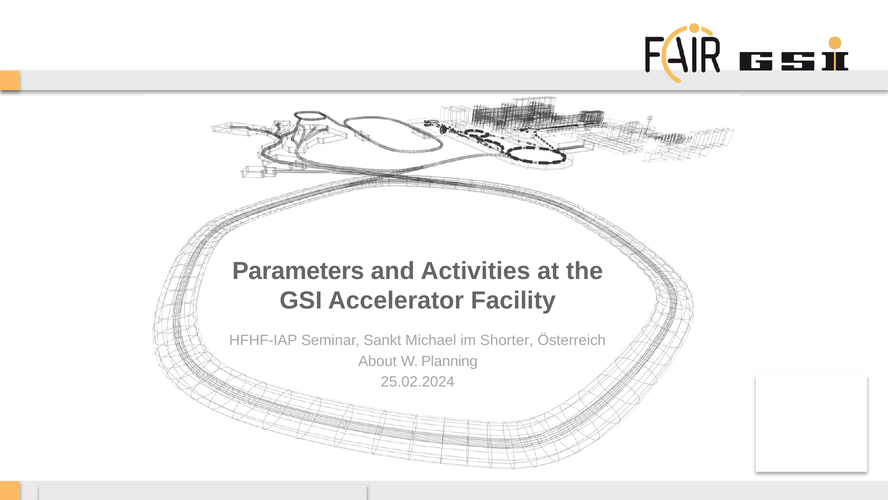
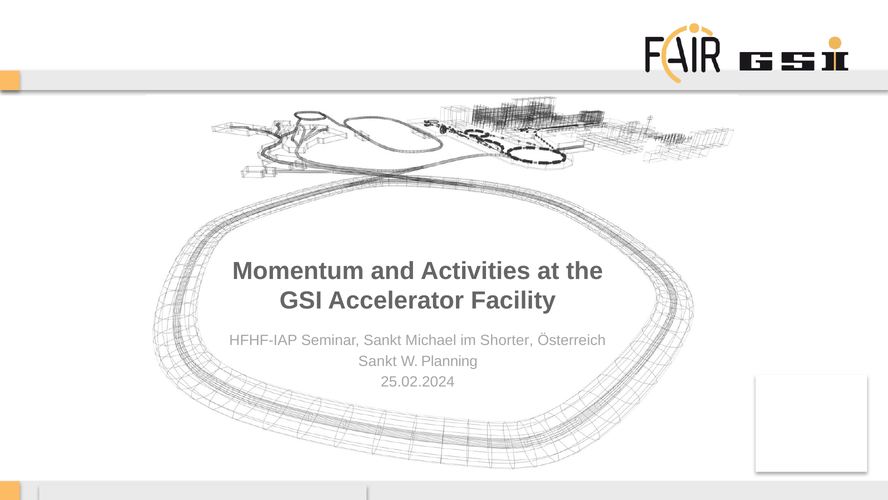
Parameters: Parameters -> Momentum (298, 271)
About: About -> Sankt (377, 361)
